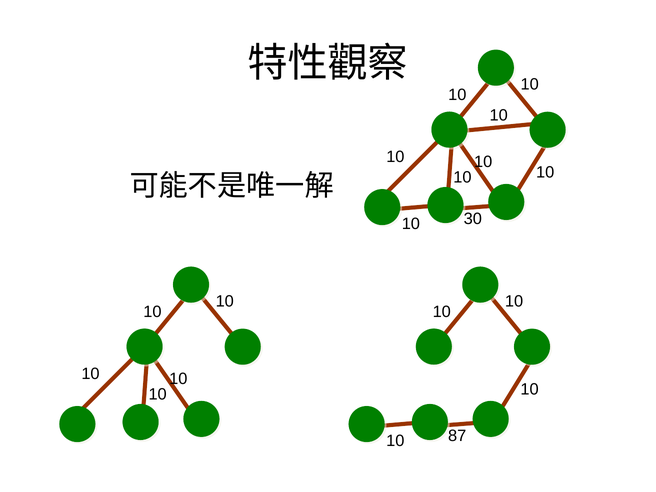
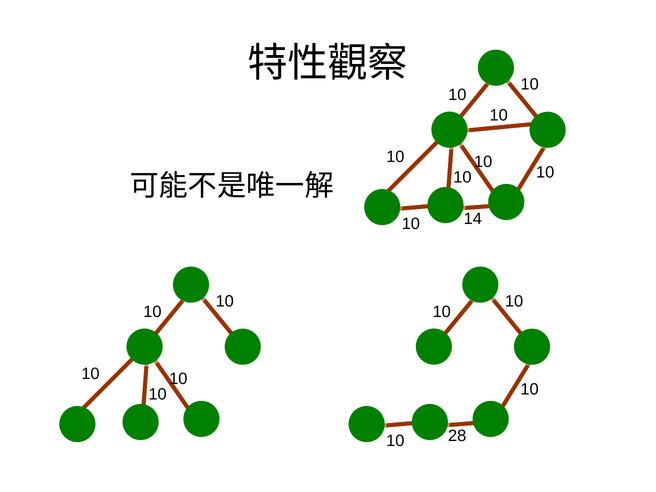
30: 30 -> 14 (473, 219)
87: 87 -> 28 (457, 436)
